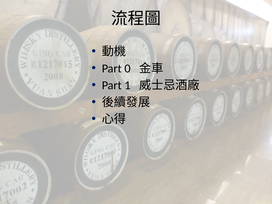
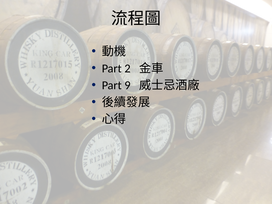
0: 0 -> 2 (128, 68)
1: 1 -> 9 (128, 85)
